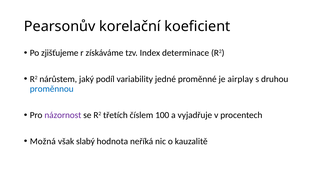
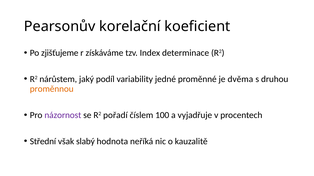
airplay: airplay -> dvěma (240, 79)
proměnnou colour: blue -> orange (52, 89)
třetích: třetích -> pořadí (115, 116)
Možná: Možná -> Střední (43, 142)
